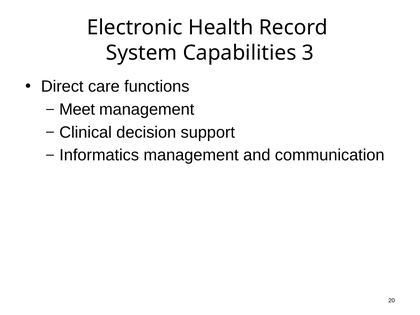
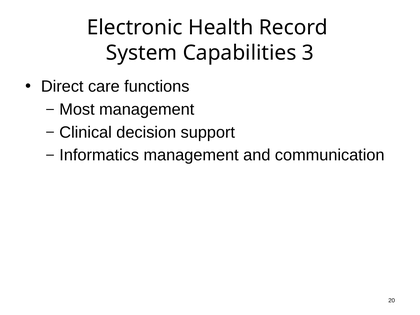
Meet: Meet -> Most (77, 109)
